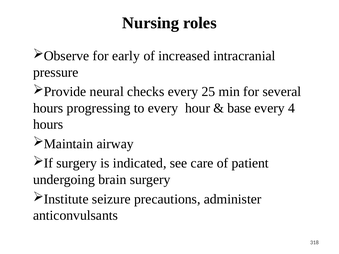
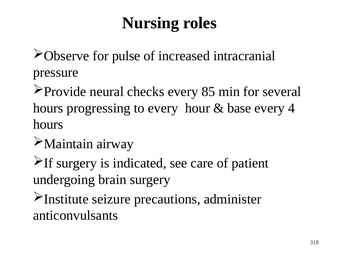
early: early -> pulse (126, 56)
25: 25 -> 85 (208, 92)
